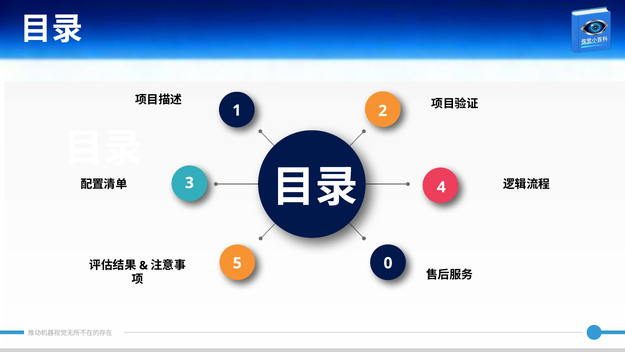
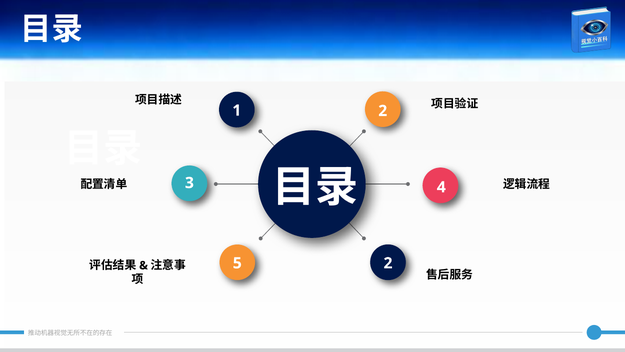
5 0: 0 -> 2 (388, 263)
